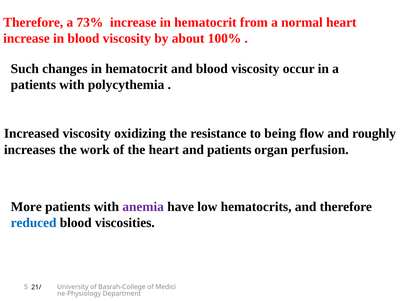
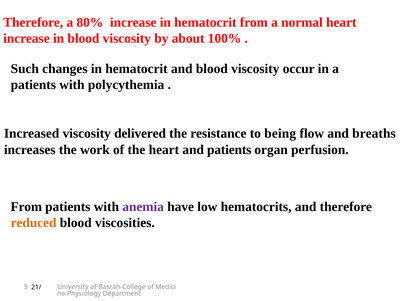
73%: 73% -> 80% (90, 22)
oxidizing: oxidizing -> delivered (140, 133)
roughly: roughly -> breaths (374, 133)
More: More -> From (26, 207)
reduced colour: blue -> orange (34, 223)
